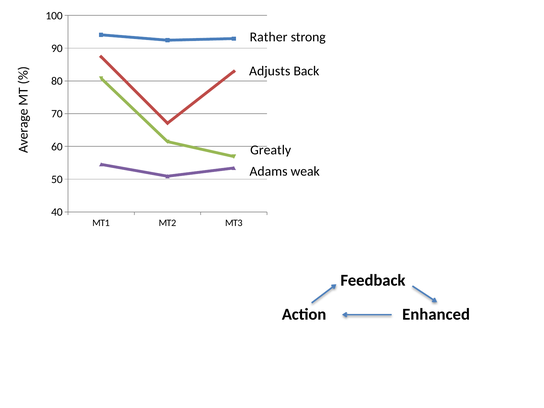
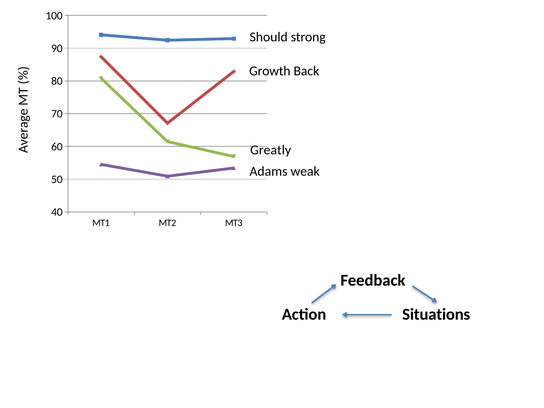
Rather: Rather -> Should (269, 37)
Adjusts: Adjusts -> Growth (270, 71)
Enhanced: Enhanced -> Situations (436, 314)
